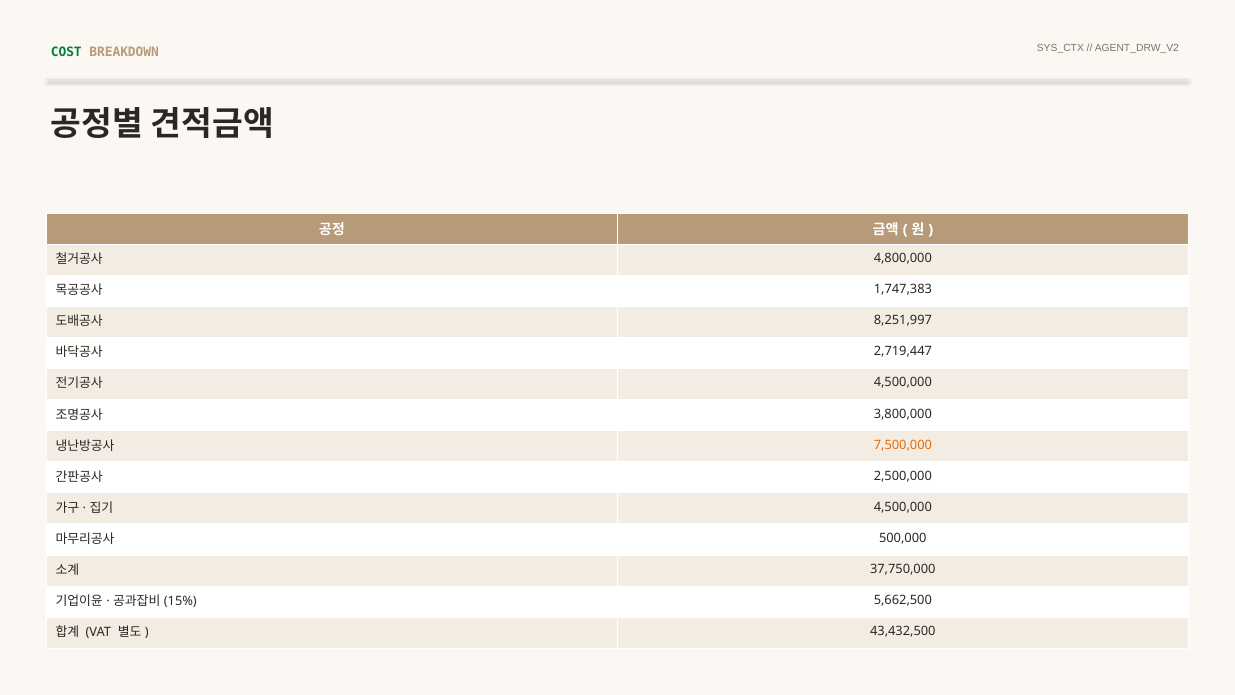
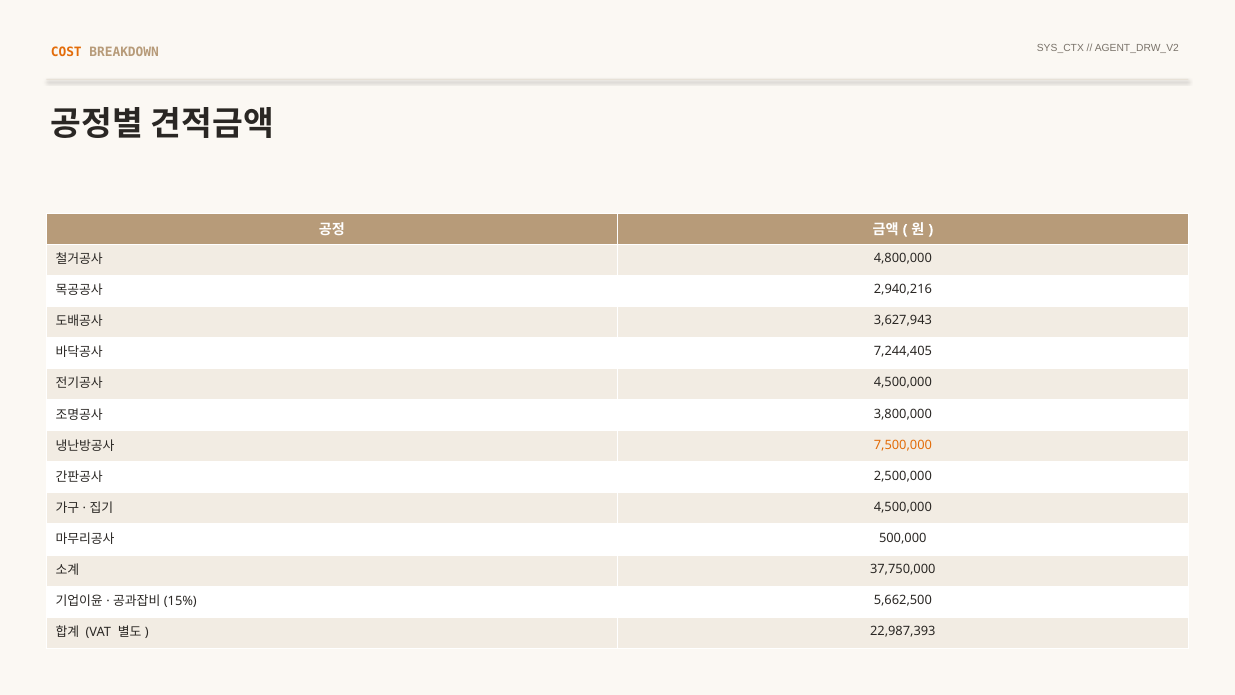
COST colour: green -> orange (66, 52)
1,747,383: 1,747,383 -> 2,940,216 (903, 289)
8,251,997: 8,251,997 -> 3,627,943 (903, 320)
2,719,447: 2,719,447 -> 7,244,405 (903, 351)
43,432,500: 43,432,500 -> 22,987,393 (903, 631)
